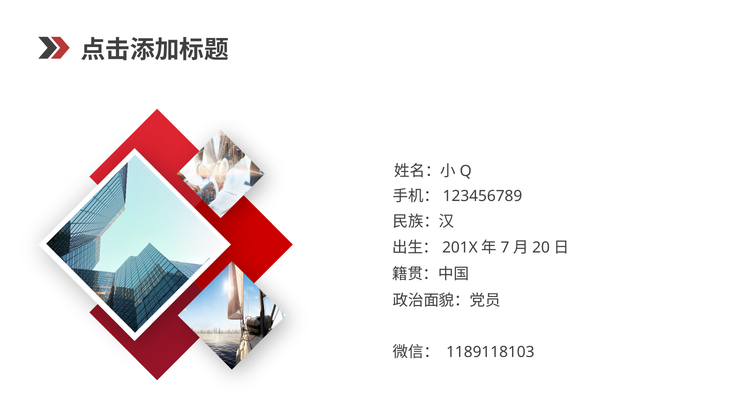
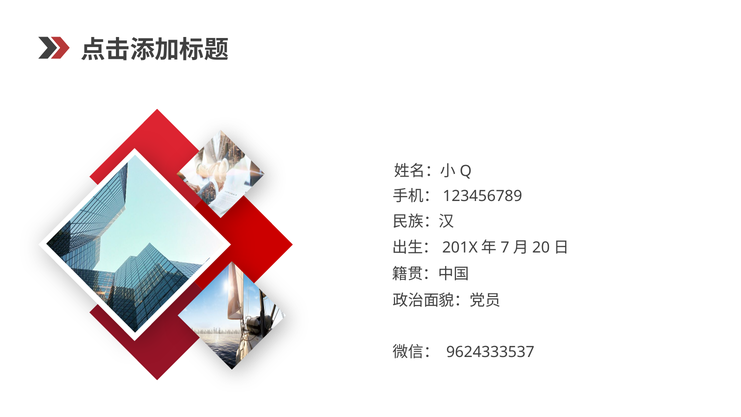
1189118103: 1189118103 -> 9624333537 (490, 352)
